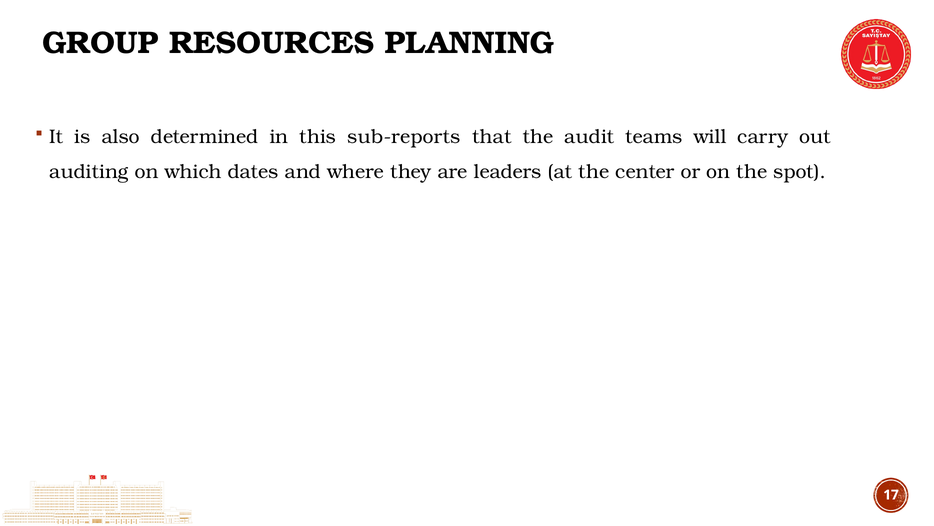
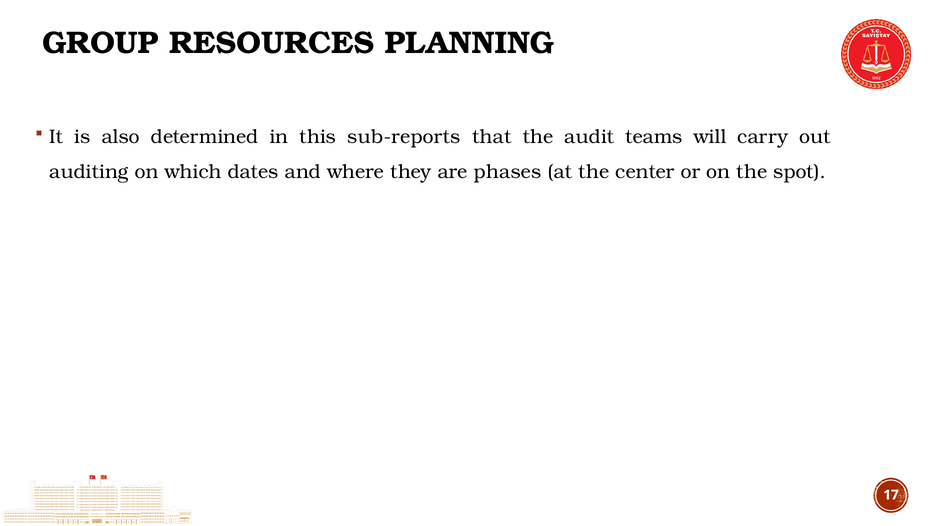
leaders: leaders -> phases (508, 172)
